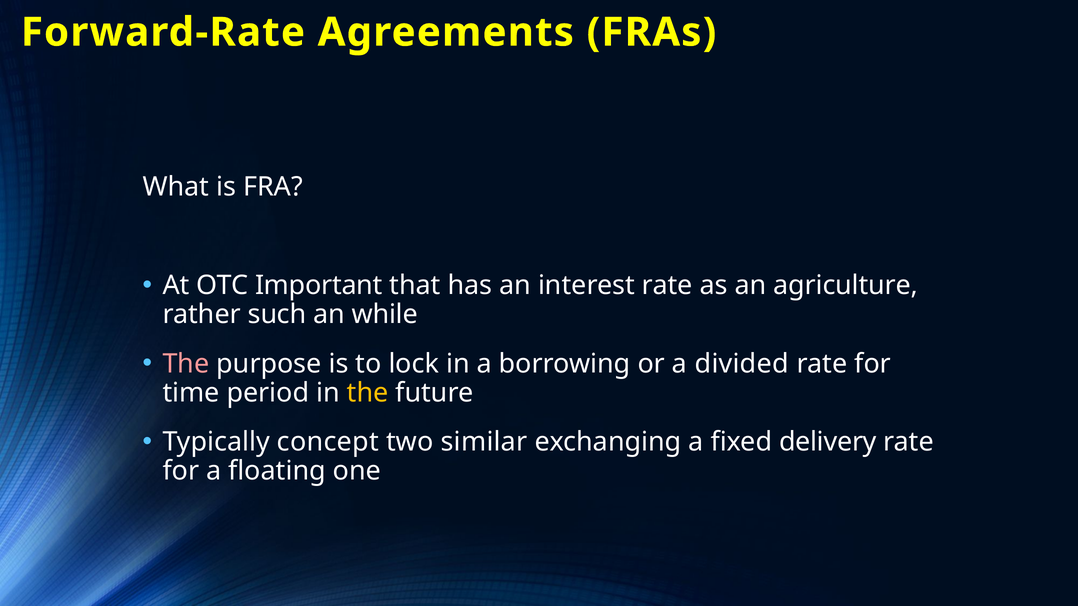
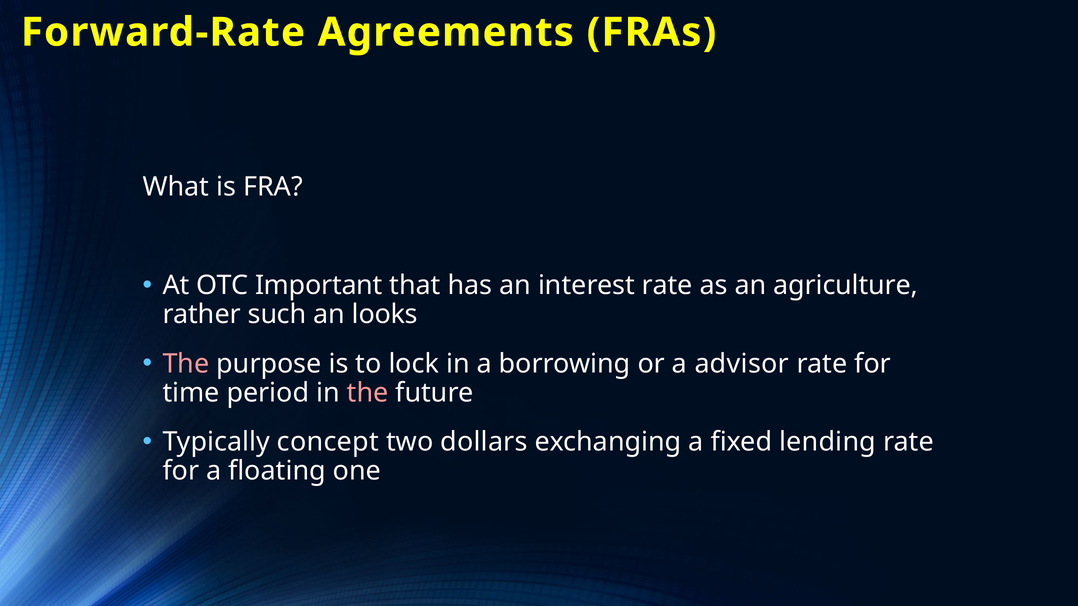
while: while -> looks (385, 315)
divided: divided -> advisor (742, 364)
the colour: yellow -> pink (368, 393)
similar: similar -> dollars (484, 442)
delivery: delivery -> lending (828, 442)
